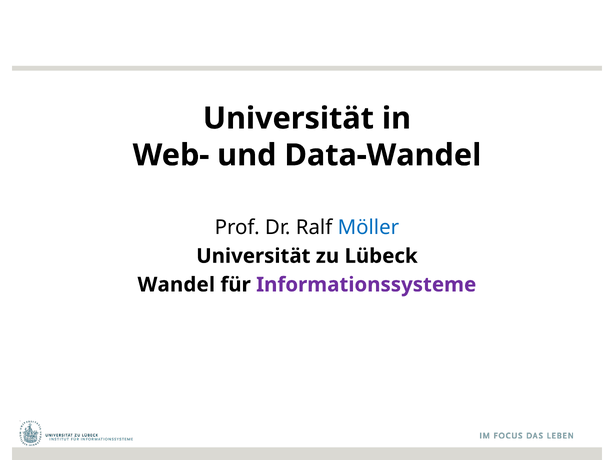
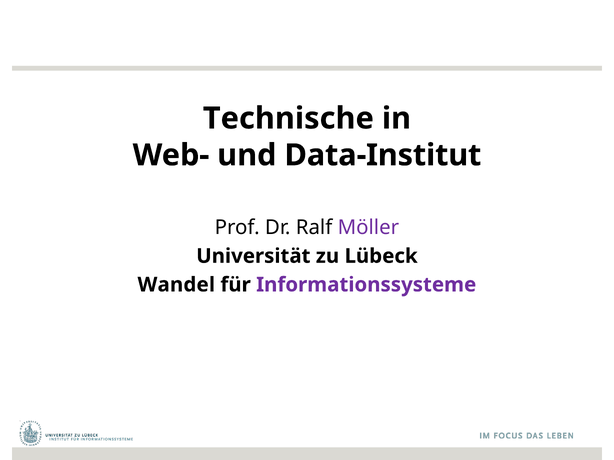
Universität: Universität -> Technische (288, 119)
Data-Wandel: Data-Wandel -> Data-Institut (383, 155)
Möller colour: blue -> purple (368, 228)
